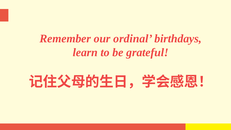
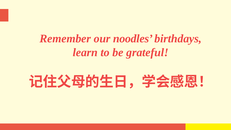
ordinal: ordinal -> noodles (133, 39)
